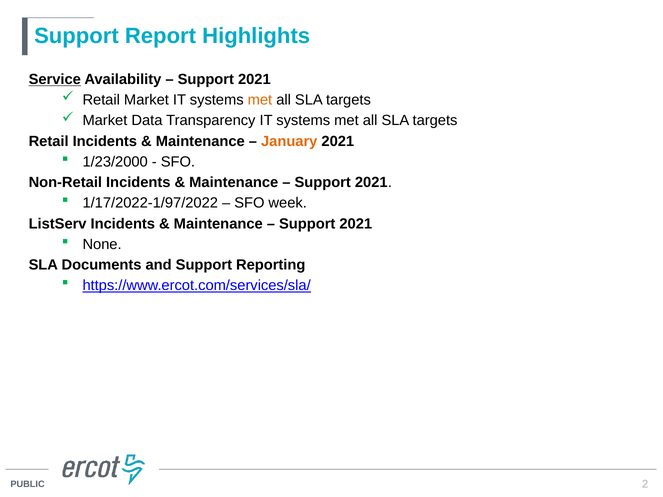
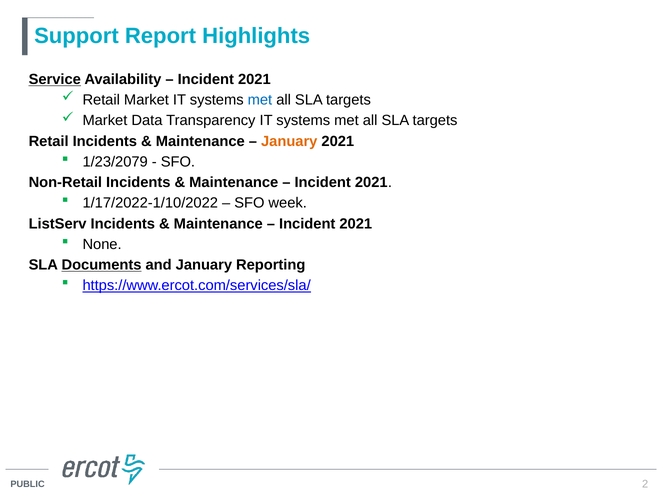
Support: Support -> Incident (206, 79)
met colour: orange -> blue (260, 100)
1/23/2000: 1/23/2000 -> 1/23/2079 (115, 162)
Support: Support -> Incident (323, 183)
1/17/2022-1/97/2022: 1/17/2022-1/97/2022 -> 1/17/2022-1/10/2022 (150, 203)
Support: Support -> Incident (307, 224)
Documents underline: none -> present (102, 265)
and Support: Support -> January (204, 265)
